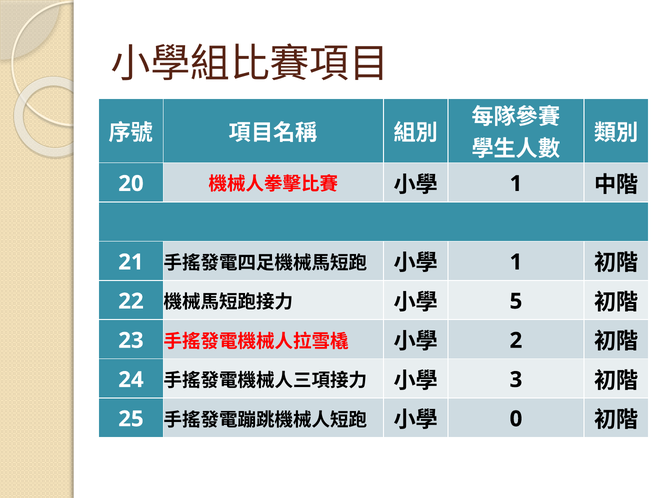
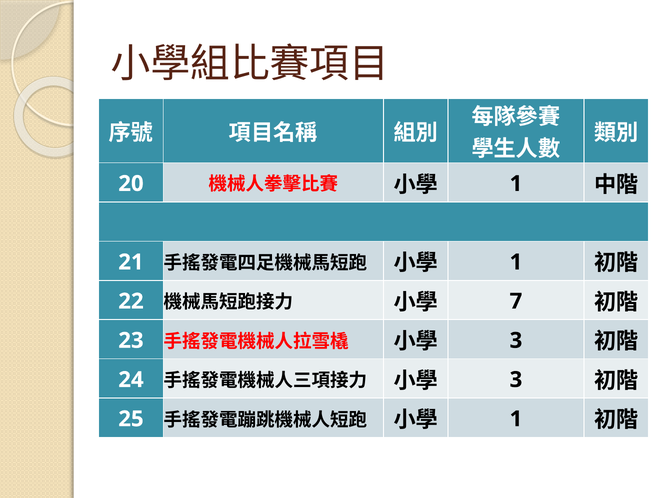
5: 5 -> 7 (516, 302)
2: 2 -> 3 (516, 341)
0: 0 -> 1 (516, 420)
